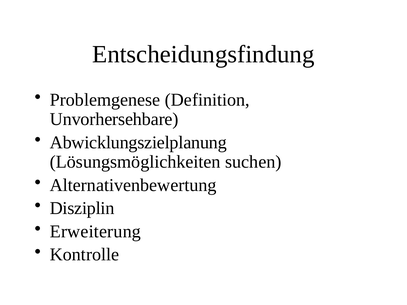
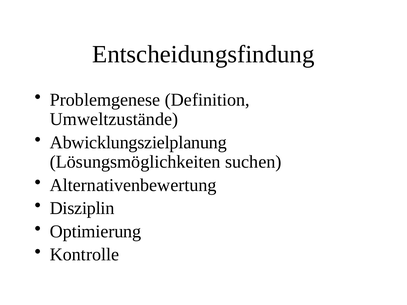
Unvorhersehbare: Unvorhersehbare -> Umweltzustände (114, 119)
Erweiterung: Erweiterung -> Optimierung (96, 232)
